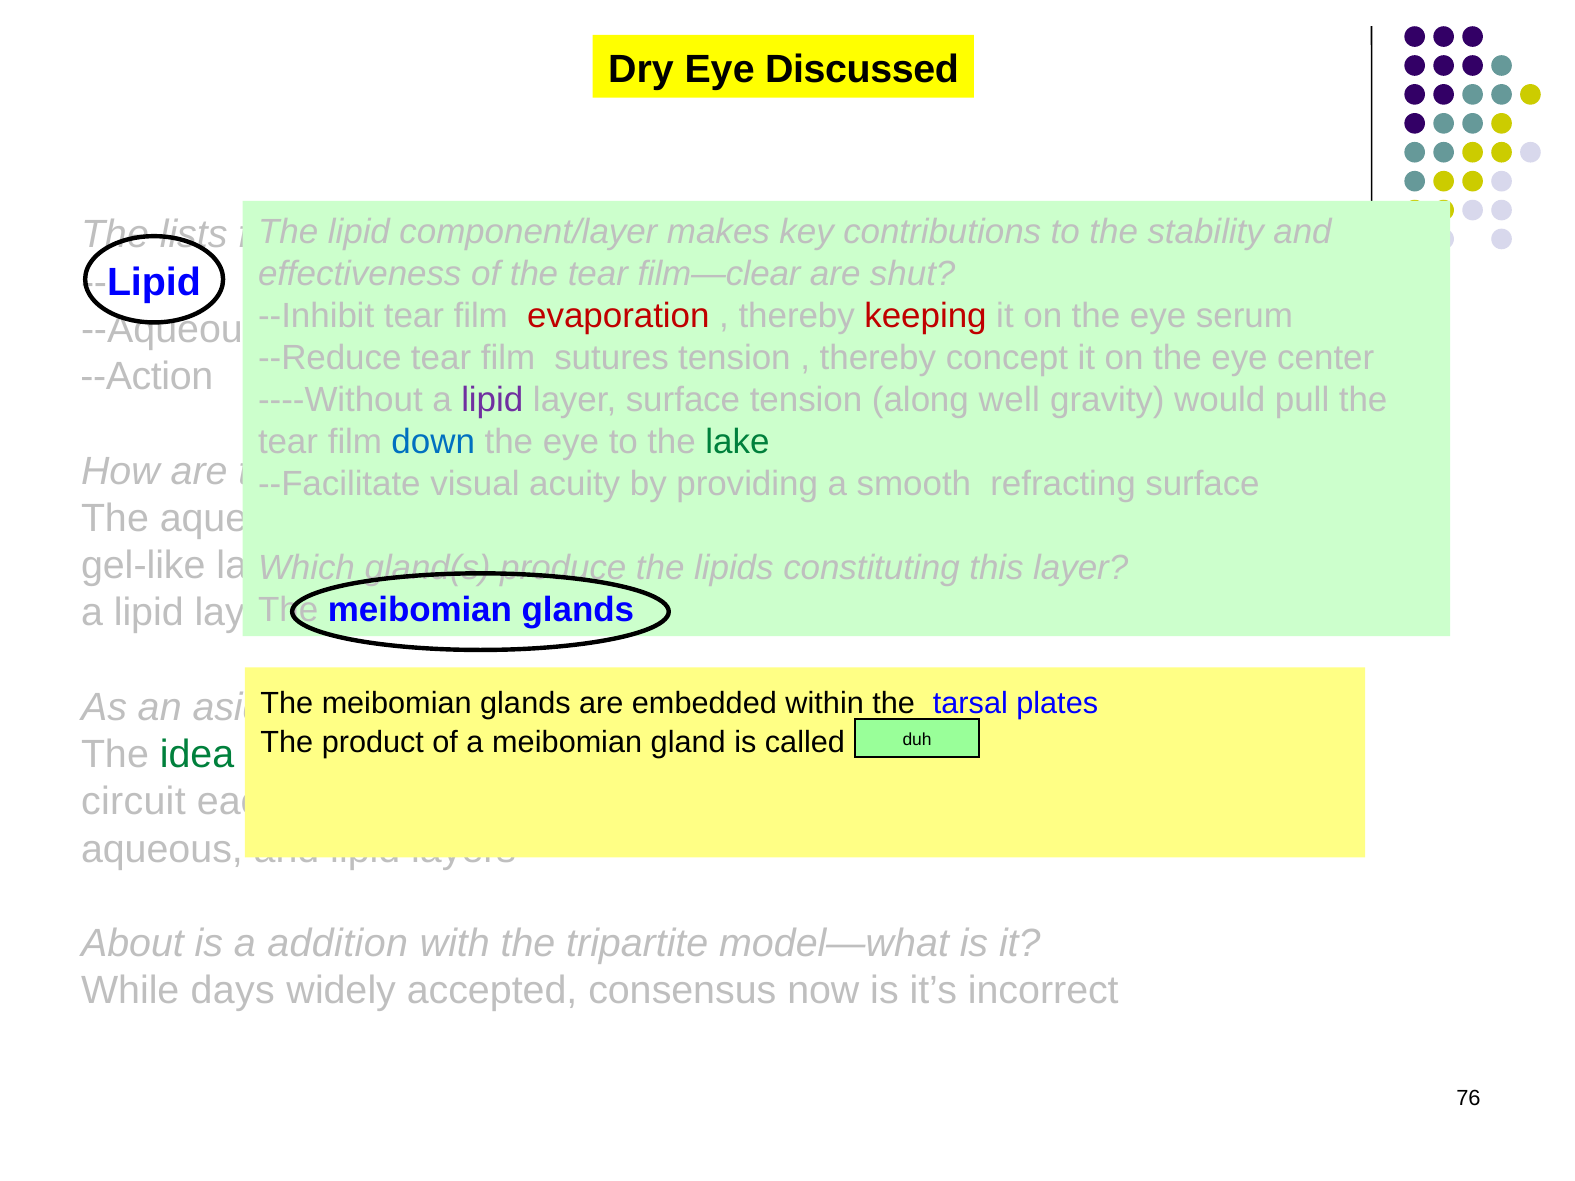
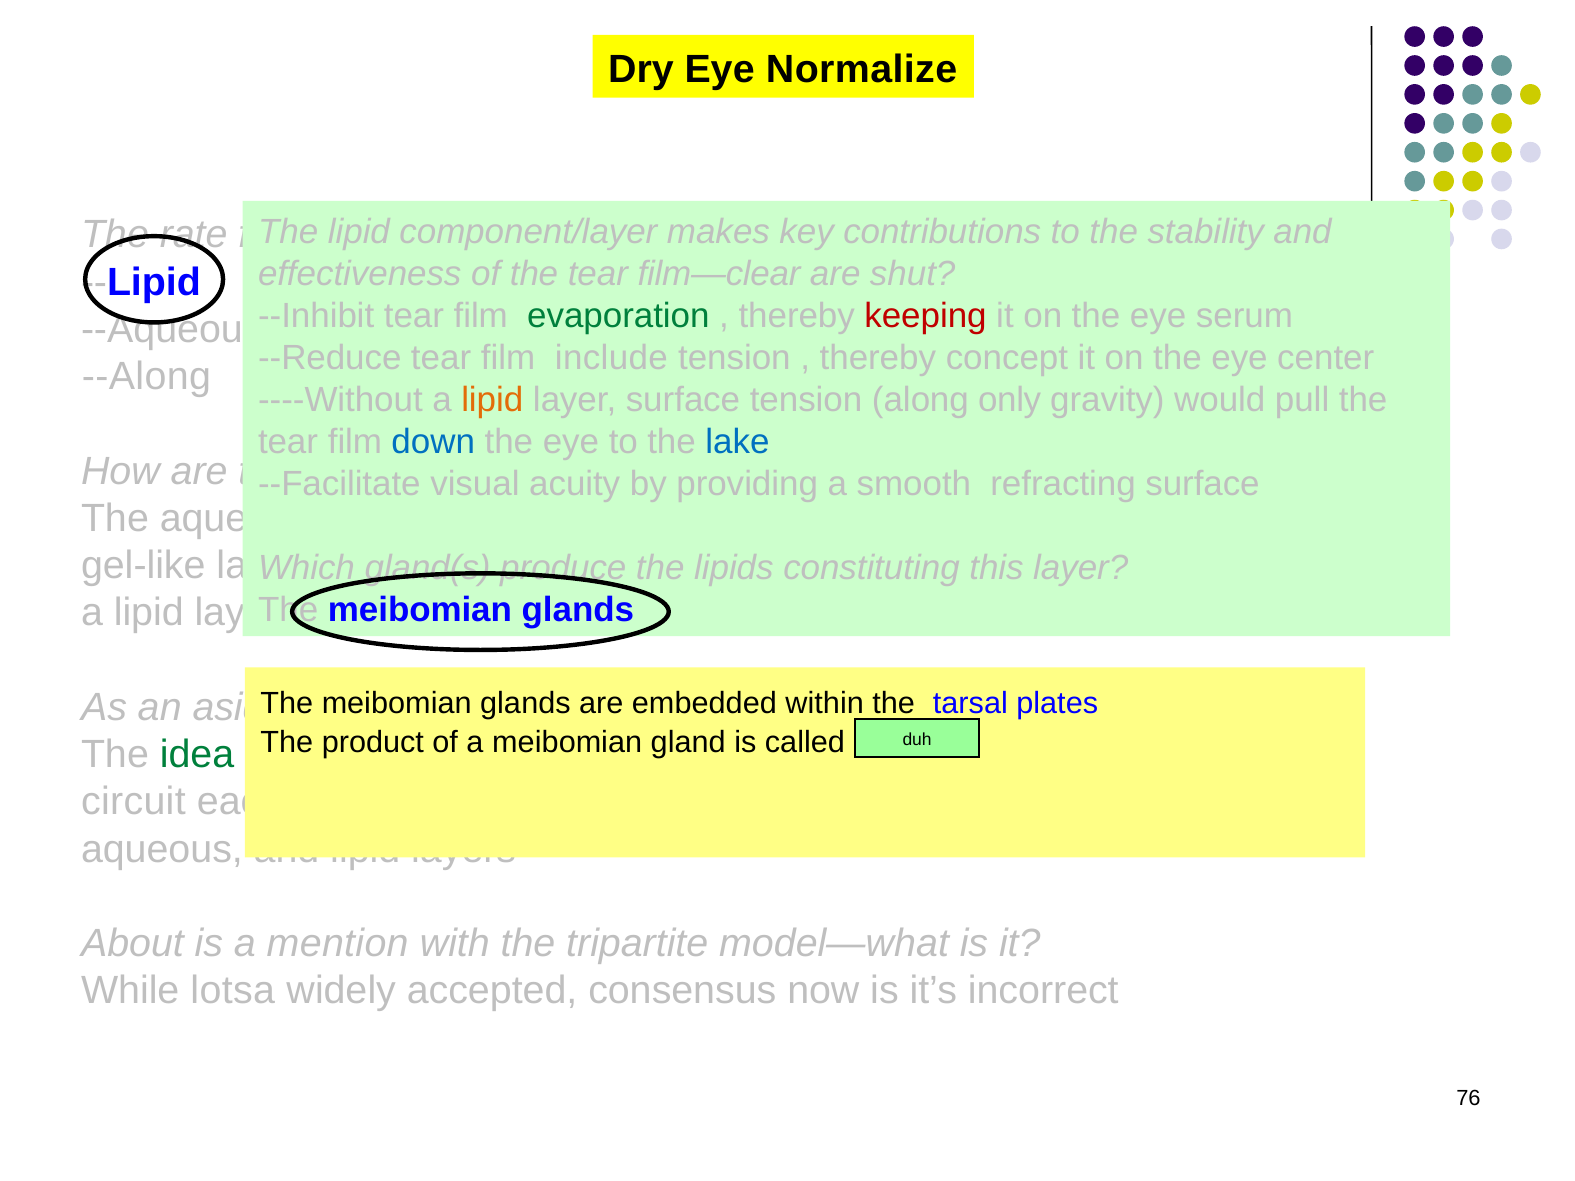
Discussed: Discussed -> Normalize (862, 69)
lists: lists -> rate (194, 235)
evaporation colour: red -> green (618, 316)
sutures: sutures -> include (611, 358)
--Action: --Action -> --Along (146, 377)
lipid colour: purple -> orange (492, 400)
well: well -> only (1010, 400)
lake colour: green -> blue (737, 442)
addition: addition -> mention (338, 944)
days: days -> lotsa (233, 991)
